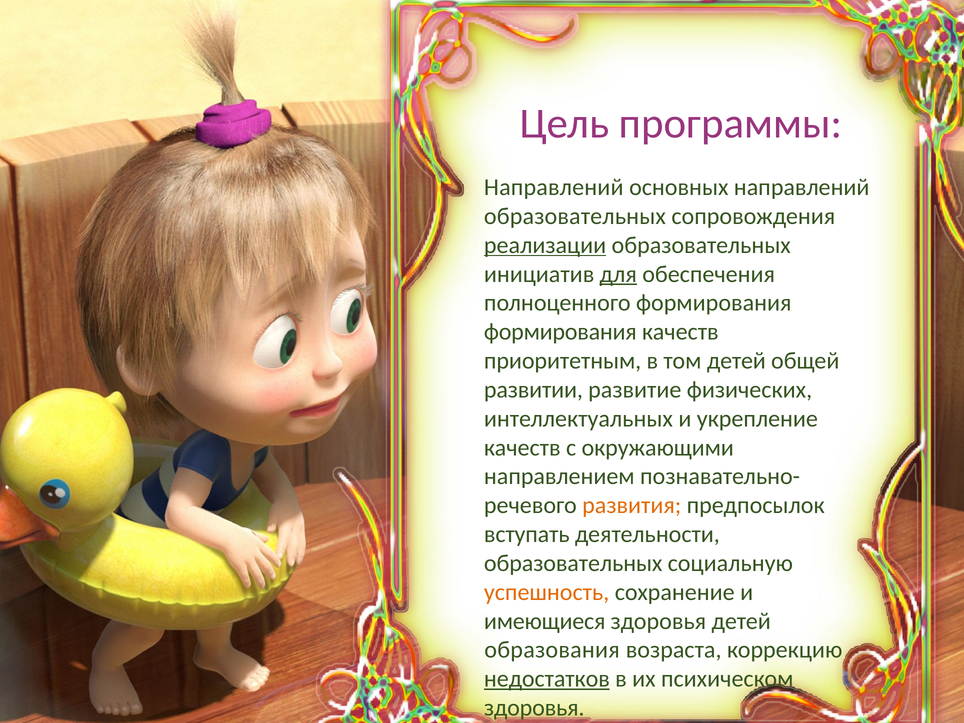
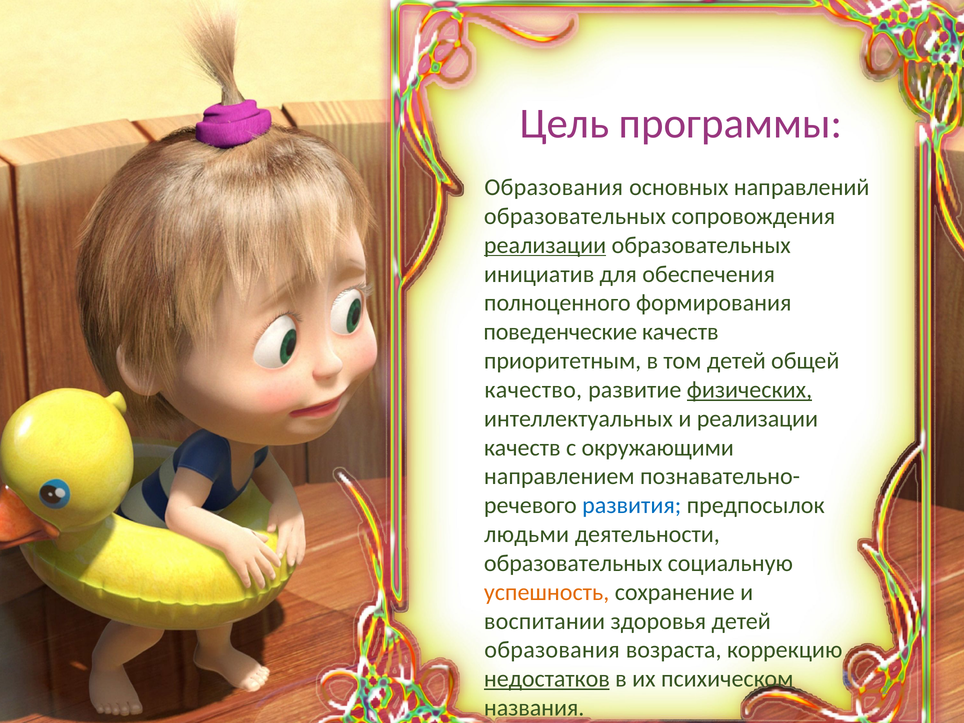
Направлений: Направлений -> Образования (554, 187)
для underline: present -> none (618, 274)
формирования: формирования -> поведенческие (560, 332)
развитии: развитии -> качество (533, 390)
физических underline: none -> present (749, 390)
и укрепление: укрепление -> реализации (757, 419)
развития colour: orange -> blue (632, 505)
вступать: вступать -> людьми (527, 534)
имеющиеся: имеющиеся -> воспитании (545, 621)
здоровья: здоровья -> названия (534, 708)
